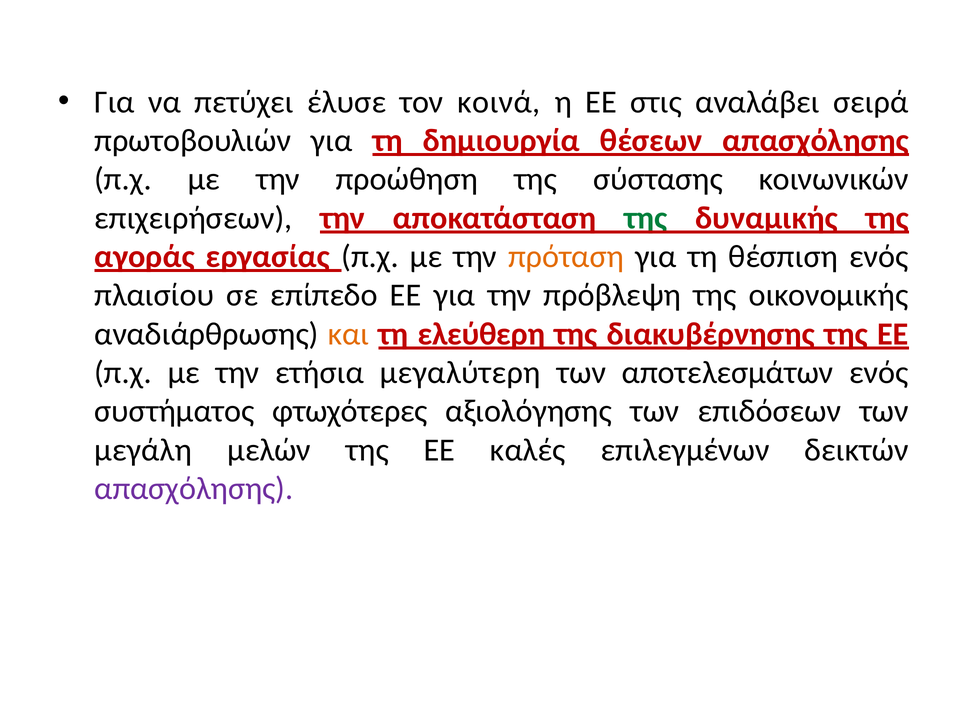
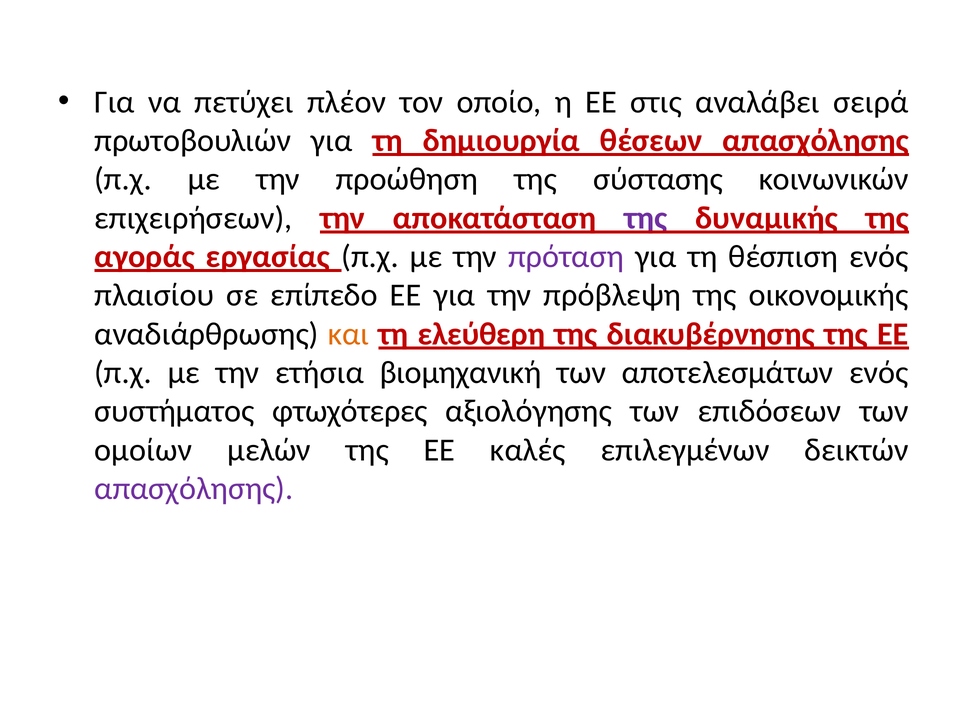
έλυσε: έλυσε -> πλέον (347, 102)
κοινά: κοινά -> οποίο (499, 102)
της colour: green -> purple (646, 218)
πρόταση colour: orange -> purple (566, 257)
μεγαλύτερη: μεγαλύτερη -> βιομηχανική (461, 373)
μεγάλη: μεγάλη -> ομοίων (143, 450)
